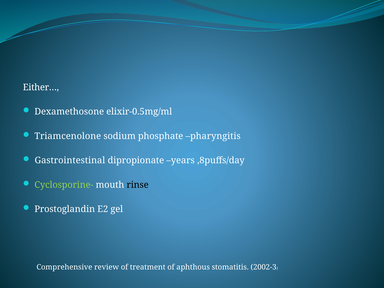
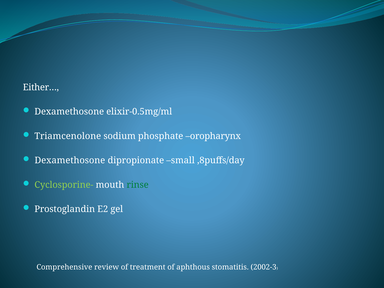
pharyngitis: pharyngitis -> oropharynx (213, 136)
Gastrointestinal: Gastrointestinal -> Dexamethosone (70, 160)
years: years -> small (181, 160)
rinse colour: black -> green (138, 185)
